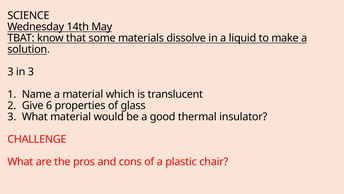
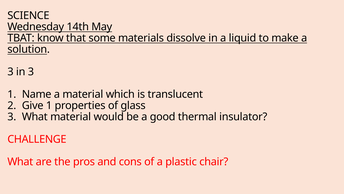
Give 6: 6 -> 1 (49, 105)
